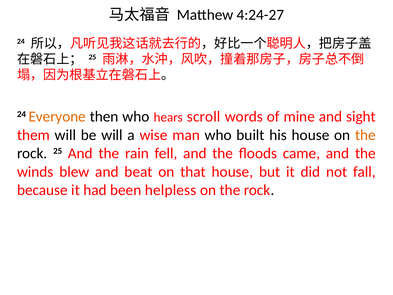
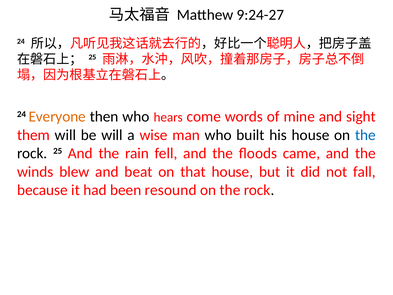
4:24-27: 4:24-27 -> 9:24-27 (260, 15)
scroll: scroll -> come (204, 117)
the colour: orange -> blue (365, 135)
helpless: helpless -> resound (171, 190)
